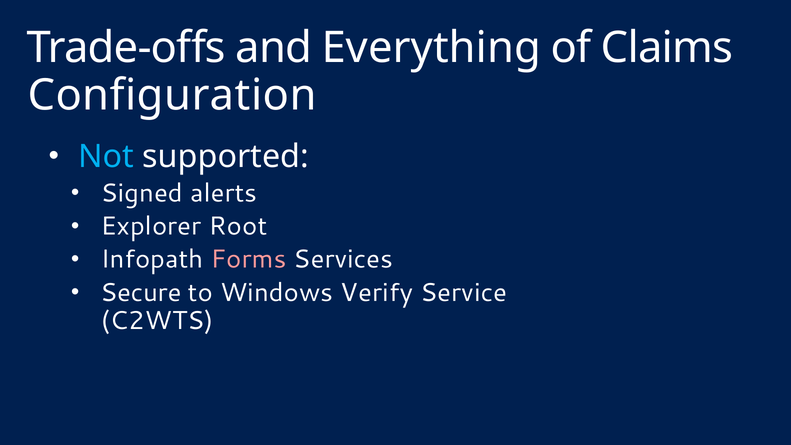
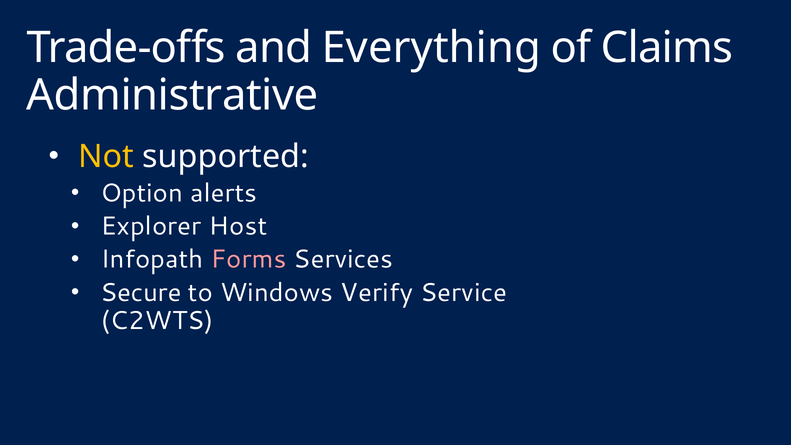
Configuration: Configuration -> Administrative (172, 95)
Not colour: light blue -> yellow (106, 157)
Signed: Signed -> Option (142, 193)
Root: Root -> Host (238, 226)
